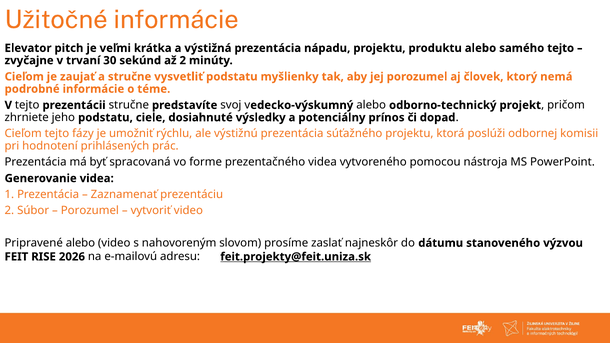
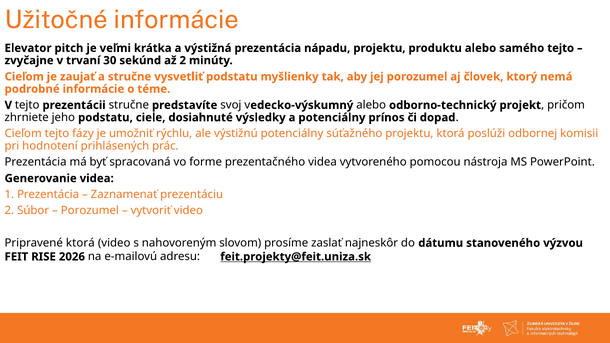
výstižnú prezentácia: prezentácia -> potenciálny (292, 134)
Pripravené alebo: alebo -> ktorá (80, 243)
